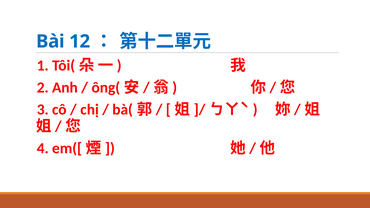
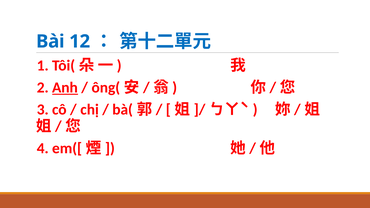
Anh underline: none -> present (65, 88)
